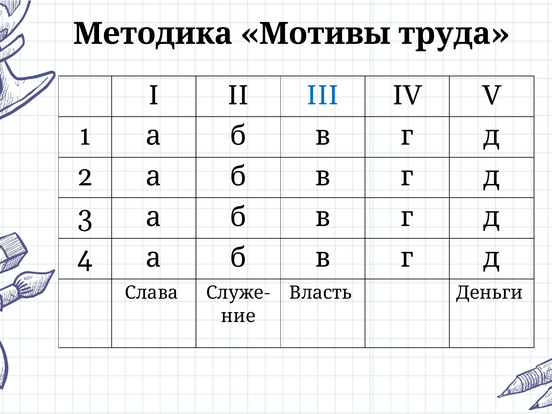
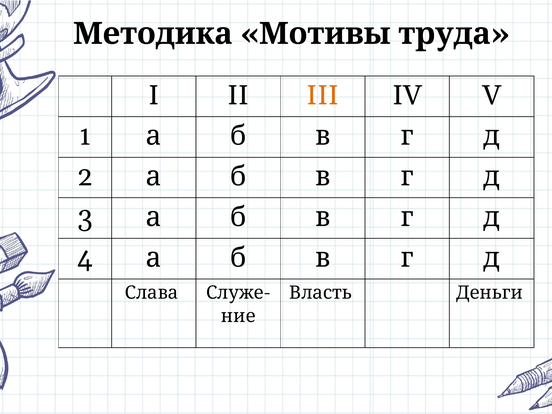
III colour: blue -> orange (323, 95)
